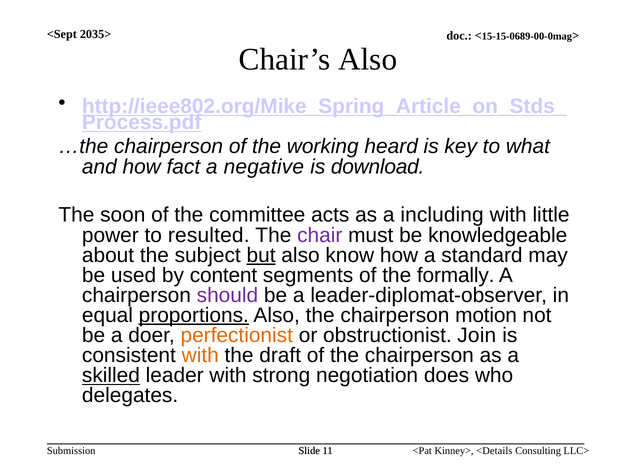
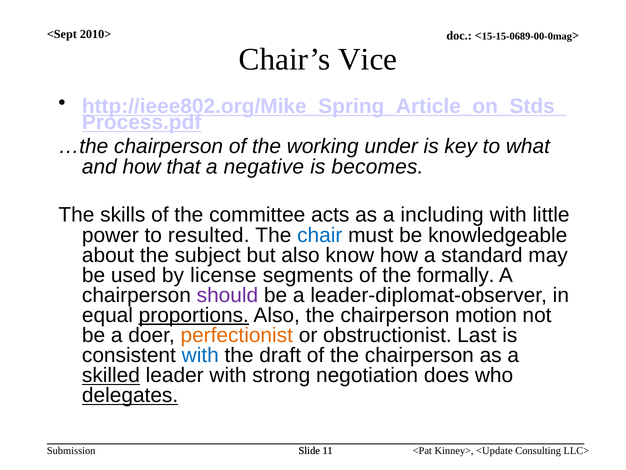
2035>: 2035> -> 2010> (96, 34)
Chair’s Also: Also -> Vice (368, 60)
heard: heard -> under (391, 146)
fact: fact -> that (183, 166)
download: download -> becomes (377, 166)
soon: soon -> skills (123, 215)
chair colour: purple -> blue (320, 235)
but underline: present -> none (261, 255)
content: content -> license (223, 275)
Join: Join -> Last (477, 335)
with colour: orange -> blue (200, 355)
delegates underline: none -> present (130, 395)
<Details: <Details -> <Update (494, 450)
